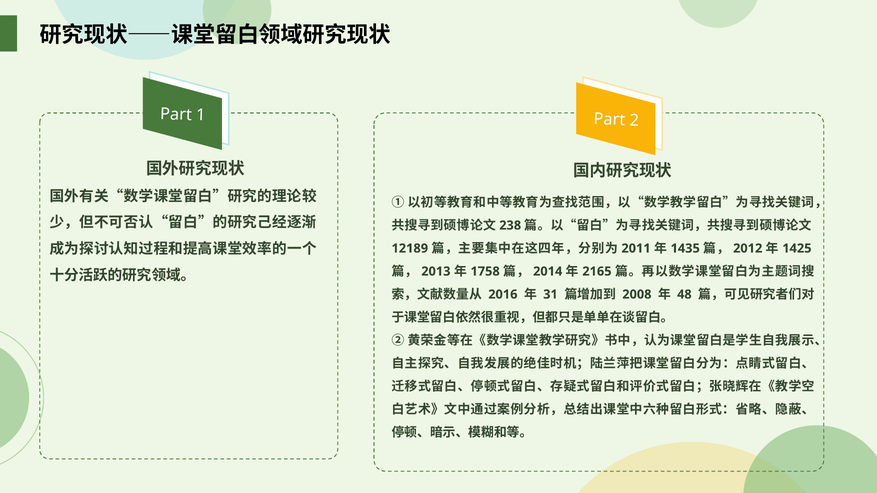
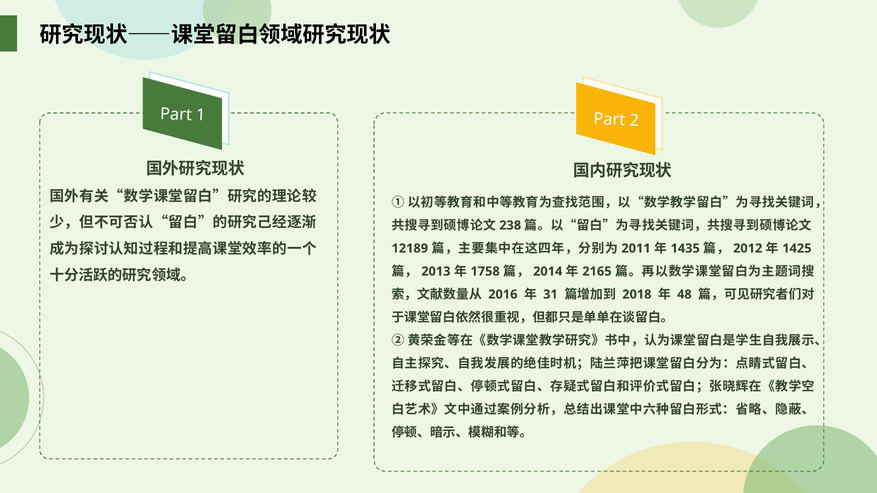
2008: 2008 -> 2018 (637, 295)
